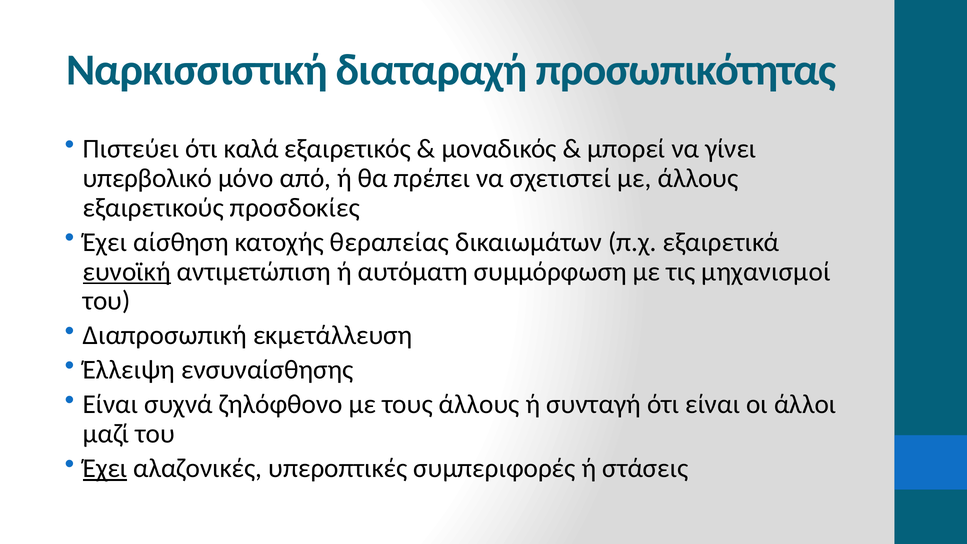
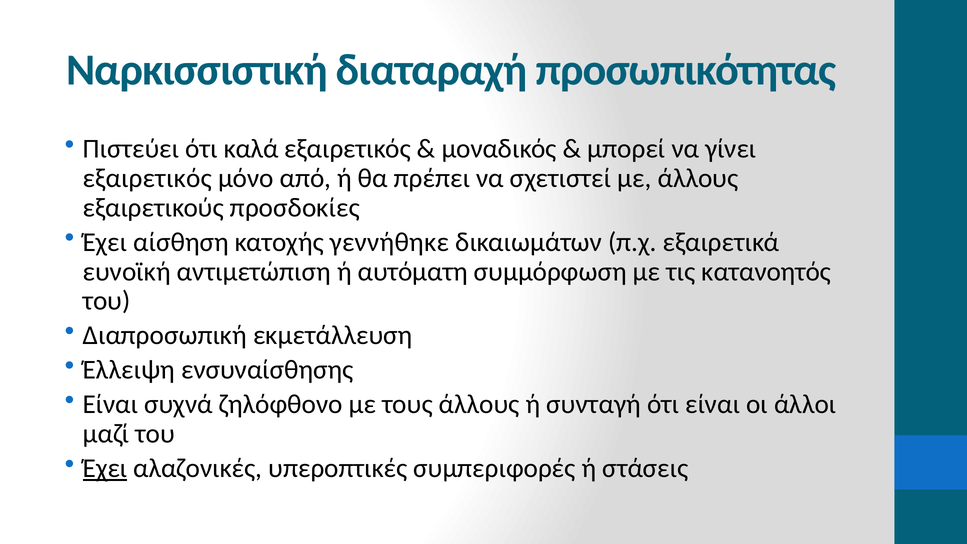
υπερβολικό: υπερβολικό -> εξαιρετικός (147, 178)
θεραπείας: θεραπείας -> γεννήθηκε (389, 242)
ευνοϊκή underline: present -> none (127, 271)
μηχανισμοί: μηχανισμοί -> κατανοητός (766, 271)
